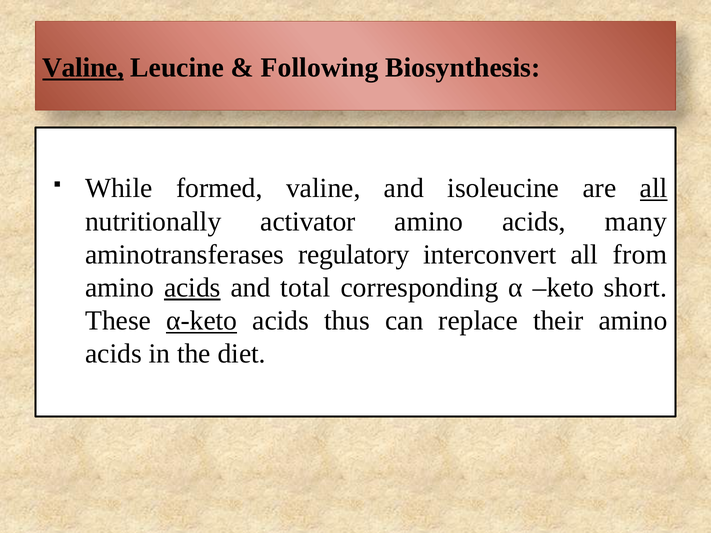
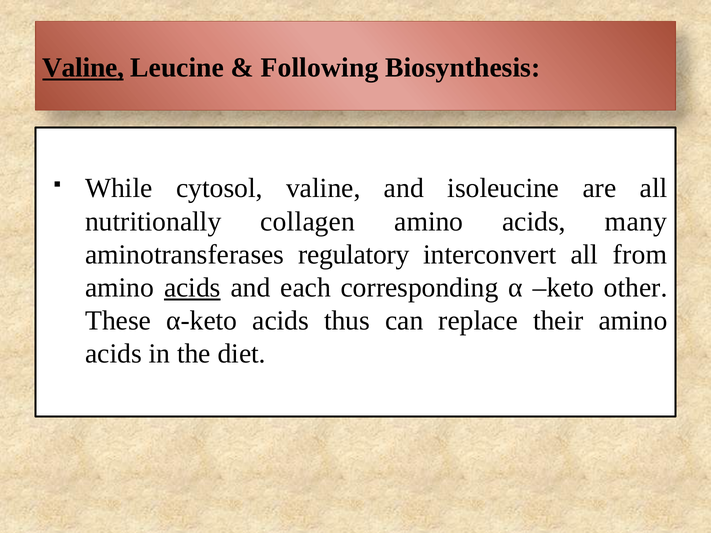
formed: formed -> cytosol (219, 188)
all underline: present -> none (654, 188)
activator: activator -> collagen (308, 222)
total: total -> each (306, 288)
short: short -> other (636, 288)
α-keto underline: present -> none (202, 321)
